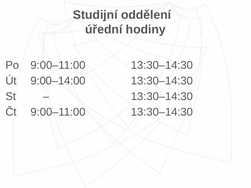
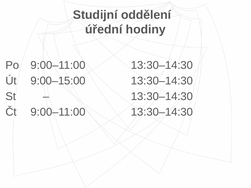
9:00–14:00: 9:00–14:00 -> 9:00–15:00 (58, 81)
